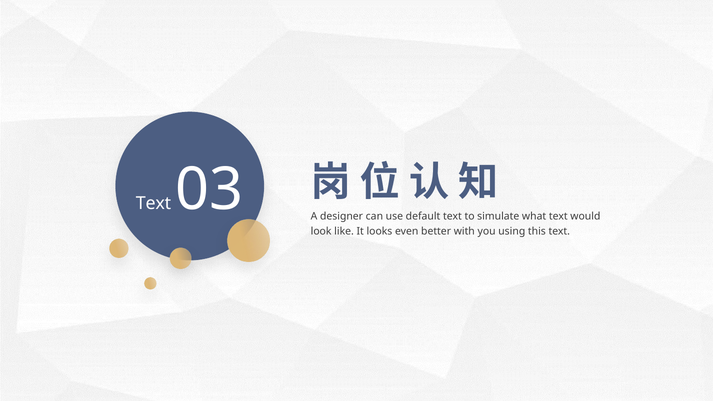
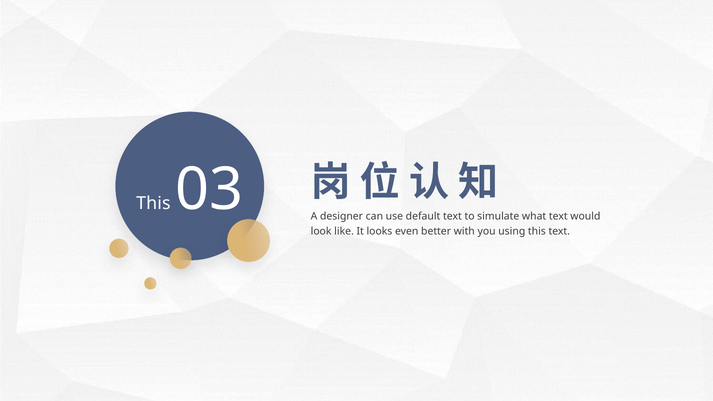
Text: Text -> This (153, 204)
